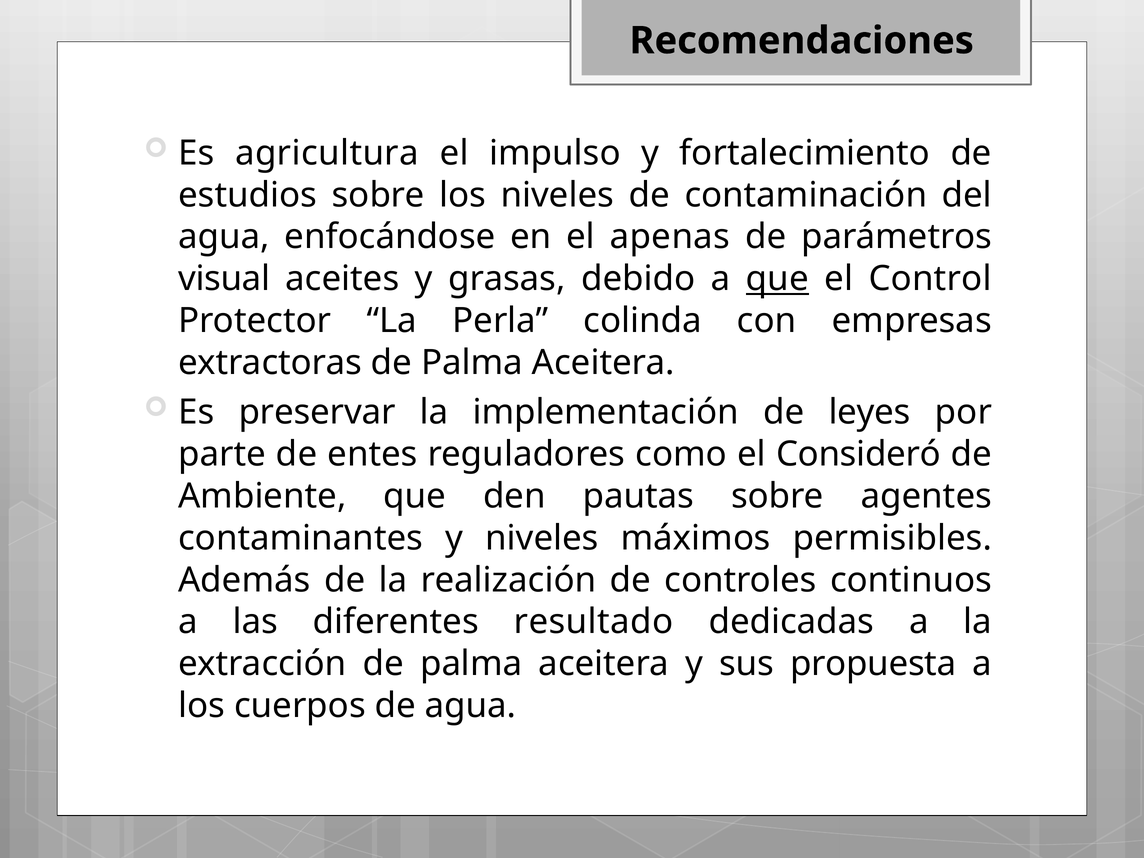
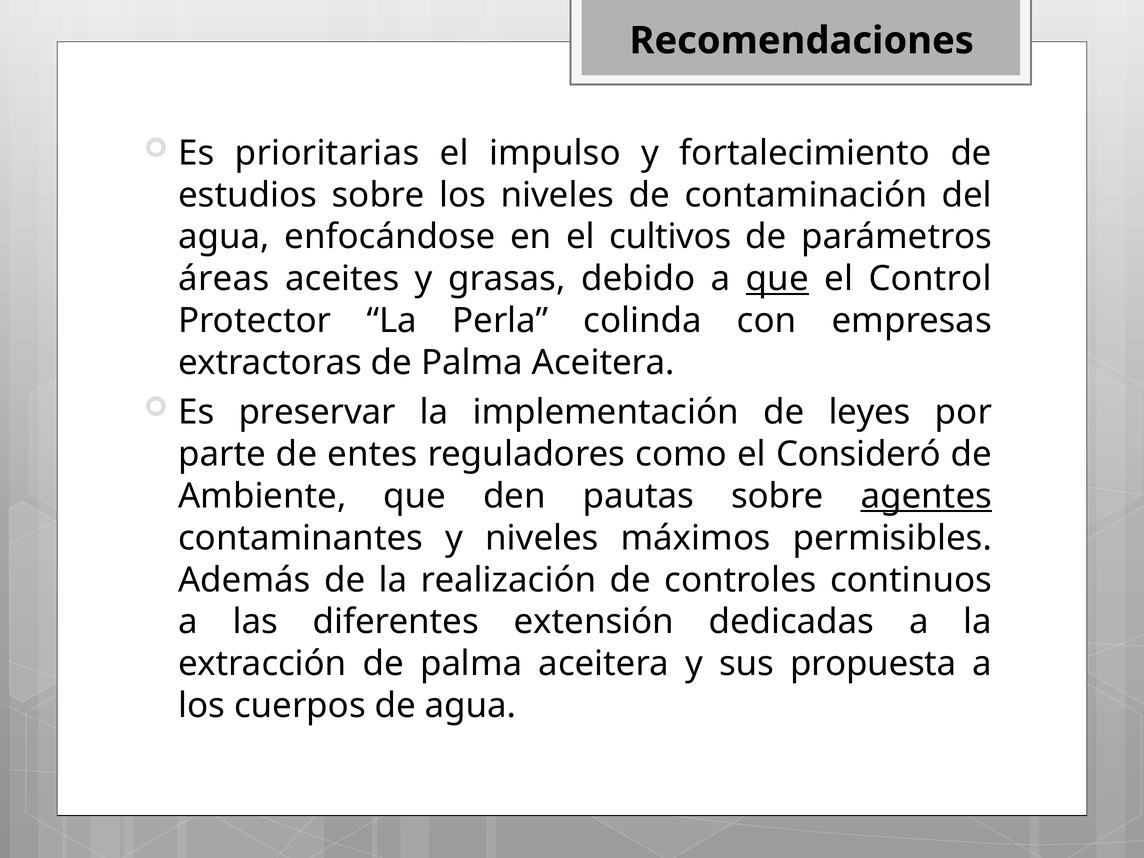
agricultura: agricultura -> prioritarias (327, 153)
apenas: apenas -> cultivos (670, 237)
visual: visual -> áreas (224, 279)
agentes underline: none -> present (926, 496)
resultado: resultado -> extensión (594, 622)
